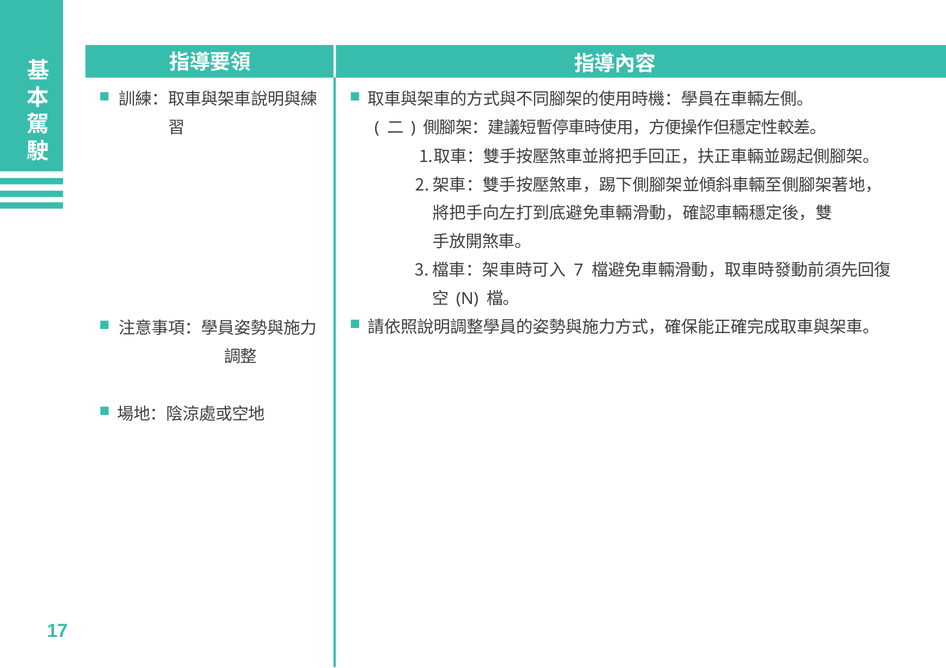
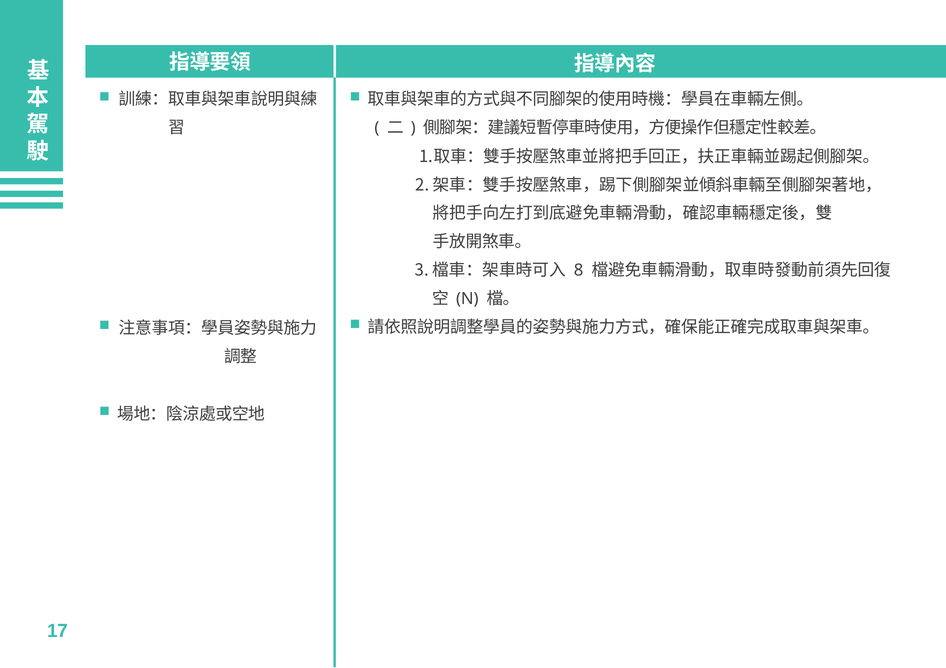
7: 7 -> 8 (579, 270)
